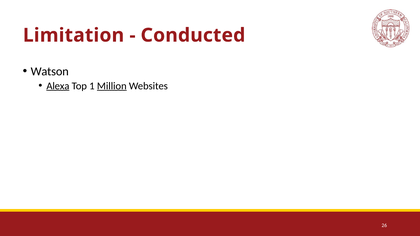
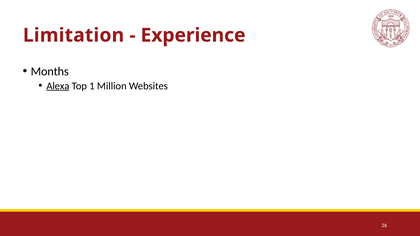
Conducted: Conducted -> Experience (193, 35)
Watson: Watson -> Months (50, 72)
Million underline: present -> none (112, 86)
